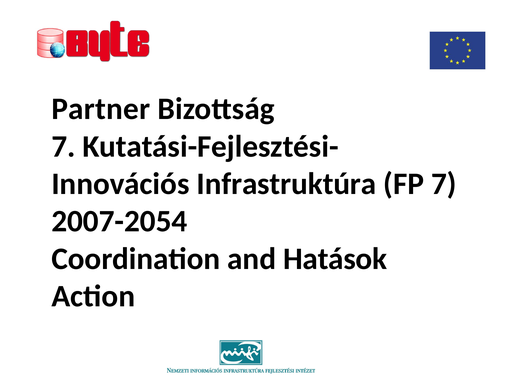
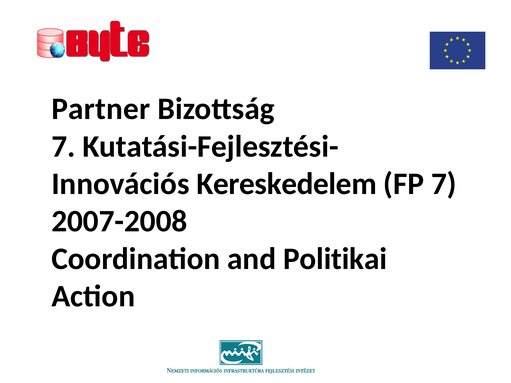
Infrastruktúra: Infrastruktúra -> Kereskedelem (287, 184)
2007-2054: 2007-2054 -> 2007-2008 (119, 221)
Hatások: Hatások -> Politikai (335, 259)
